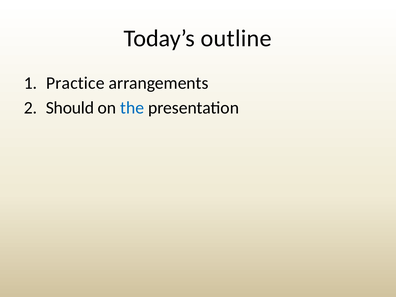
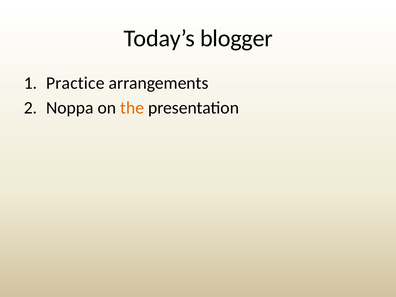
outline: outline -> blogger (236, 38)
Should: Should -> Noppa (70, 108)
the colour: blue -> orange (132, 108)
